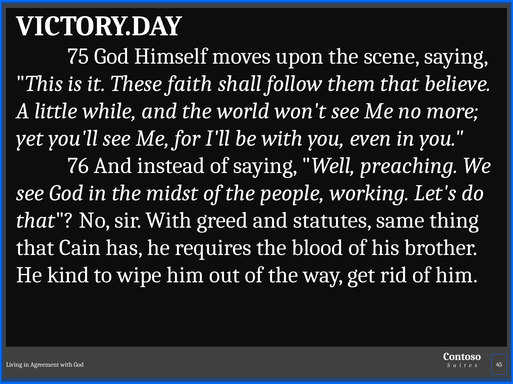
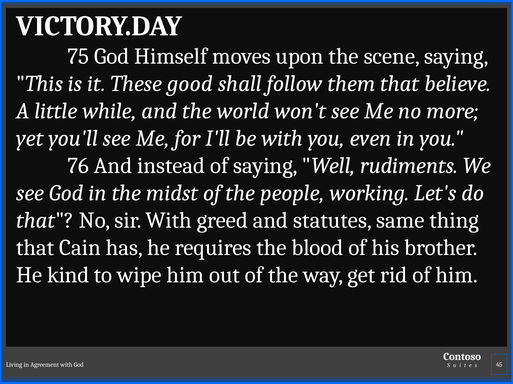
faith: faith -> good (190, 84)
preaching: preaching -> rudiments (409, 166)
